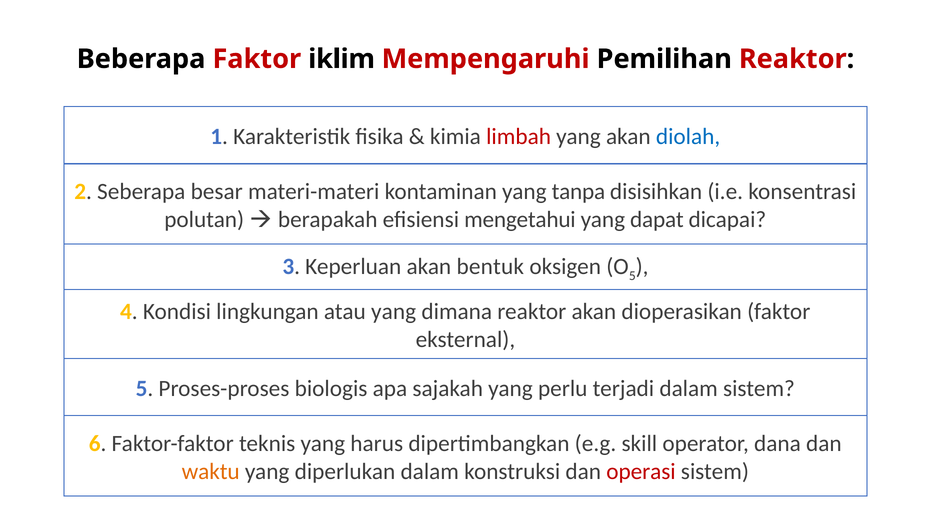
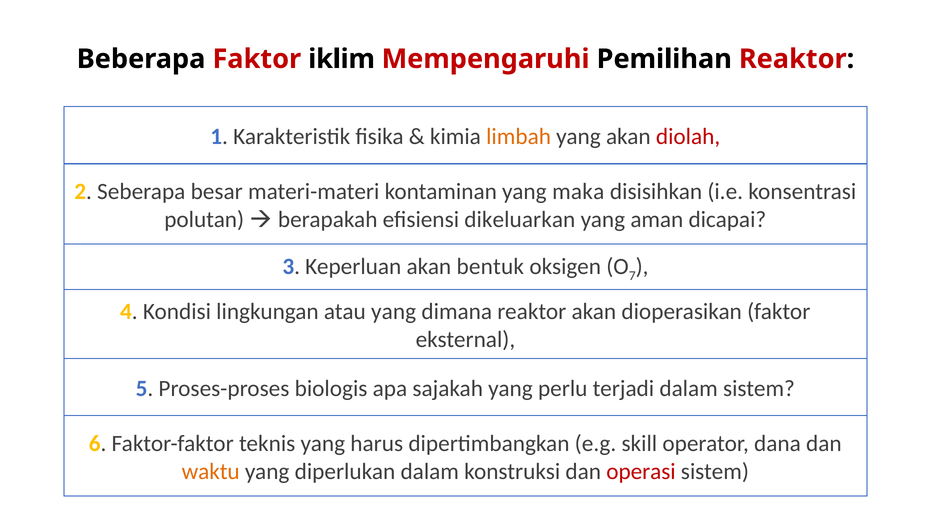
limbah colour: red -> orange (519, 137)
diolah colour: blue -> red (688, 137)
tanpa: tanpa -> maka (578, 191)
mengetahui: mengetahui -> dikeluarkan (520, 219)
dapat: dapat -> aman (657, 219)
5: 5 -> 7 (632, 275)
